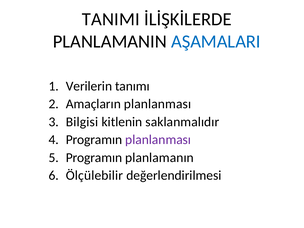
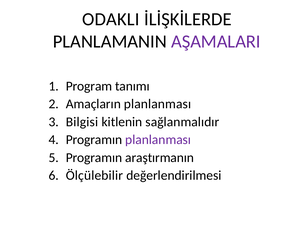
TANIMI: TANIMI -> ODAKLI (111, 19)
AŞAMALARI colour: blue -> purple (216, 42)
Verilerin: Verilerin -> Program (89, 86)
saklanmalıdır: saklanmalıdır -> sağlanmalıdır (182, 122)
planlamanın: planlamanın -> araştırmanın (160, 158)
